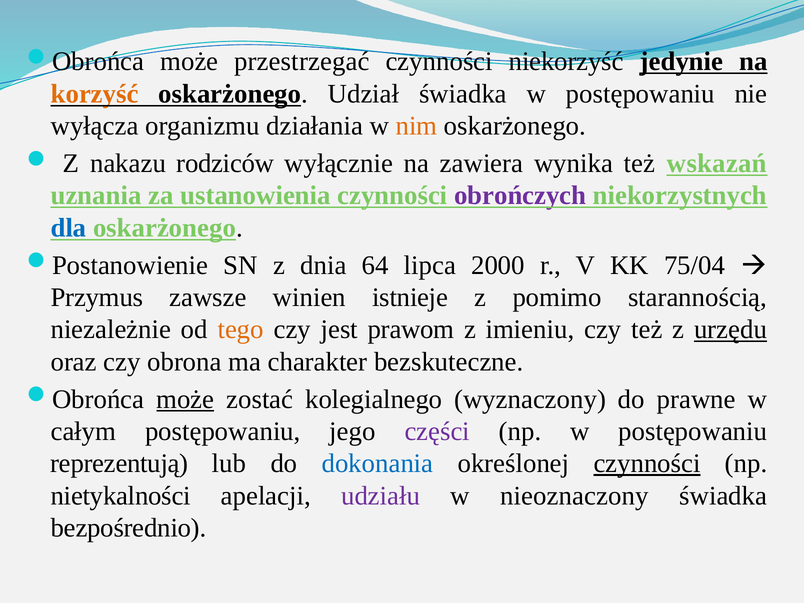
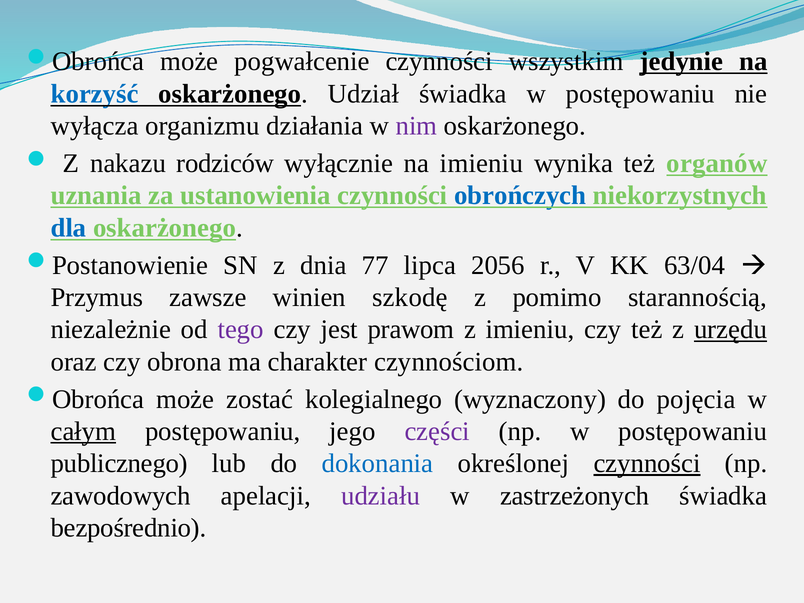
przestrzegać: przestrzegać -> pogwałcenie (302, 62)
niekorzyść: niekorzyść -> wszystkim (566, 62)
korzyść colour: orange -> blue (95, 94)
nim colour: orange -> purple (416, 126)
na zawiera: zawiera -> imieniu (481, 163)
wskazań: wskazań -> organów (717, 163)
obrończych colour: purple -> blue (520, 196)
64: 64 -> 77 (375, 265)
2000: 2000 -> 2056 (498, 265)
75/04: 75/04 -> 63/04 (695, 265)
istnieje: istnieje -> szkodę (410, 297)
tego colour: orange -> purple (241, 330)
bezskuteczne: bezskuteczne -> czynnościom (449, 362)
może underline: present -> none (185, 399)
prawne: prawne -> pojęcia (696, 399)
całym underline: none -> present (83, 431)
reprezentują: reprezentują -> publicznego (119, 464)
nietykalności: nietykalności -> zawodowych (121, 496)
nieoznaczony: nieoznaczony -> zastrzeżonych (575, 496)
